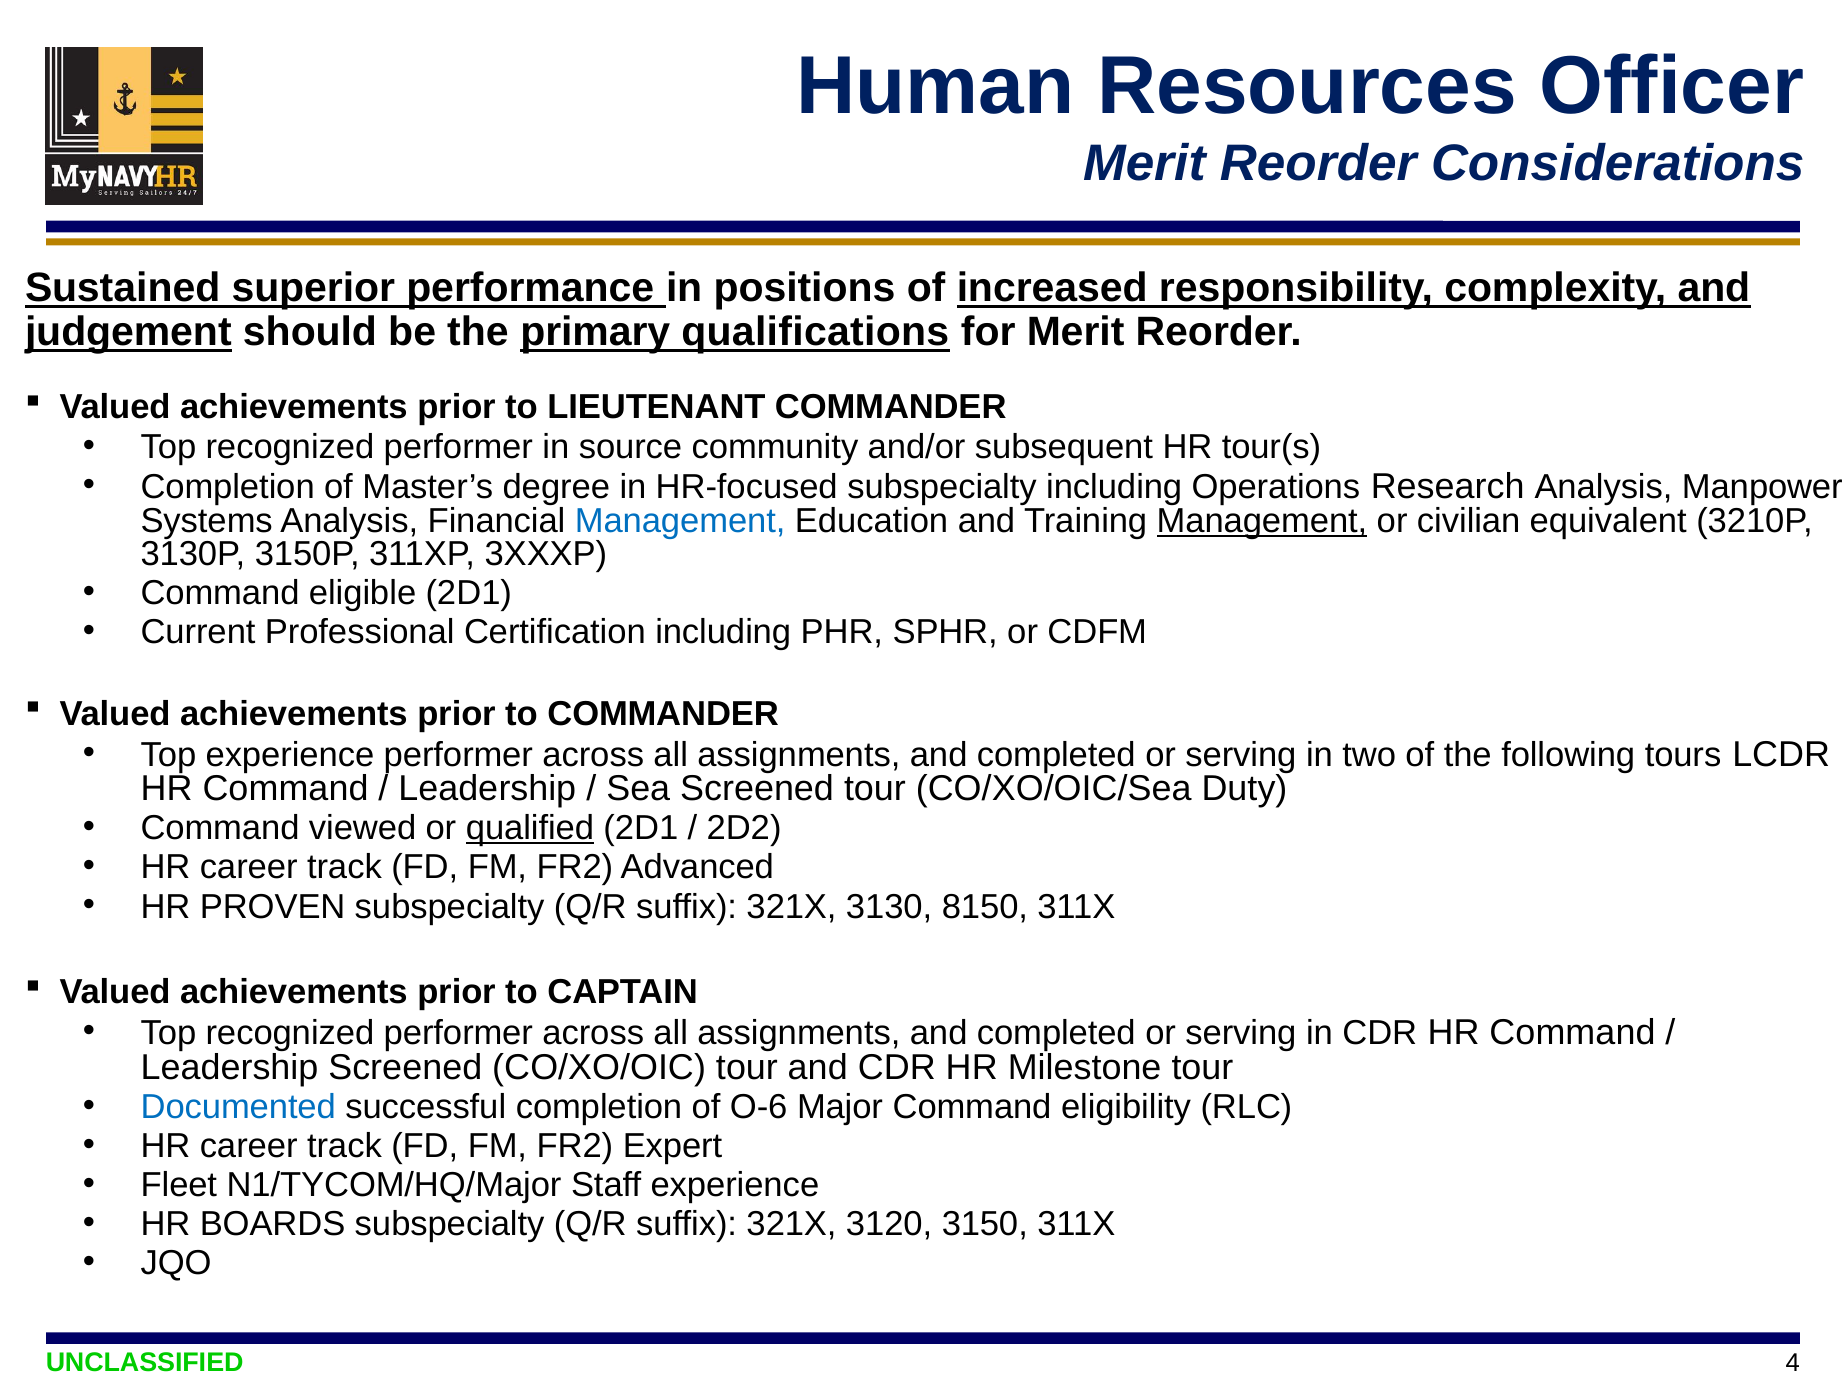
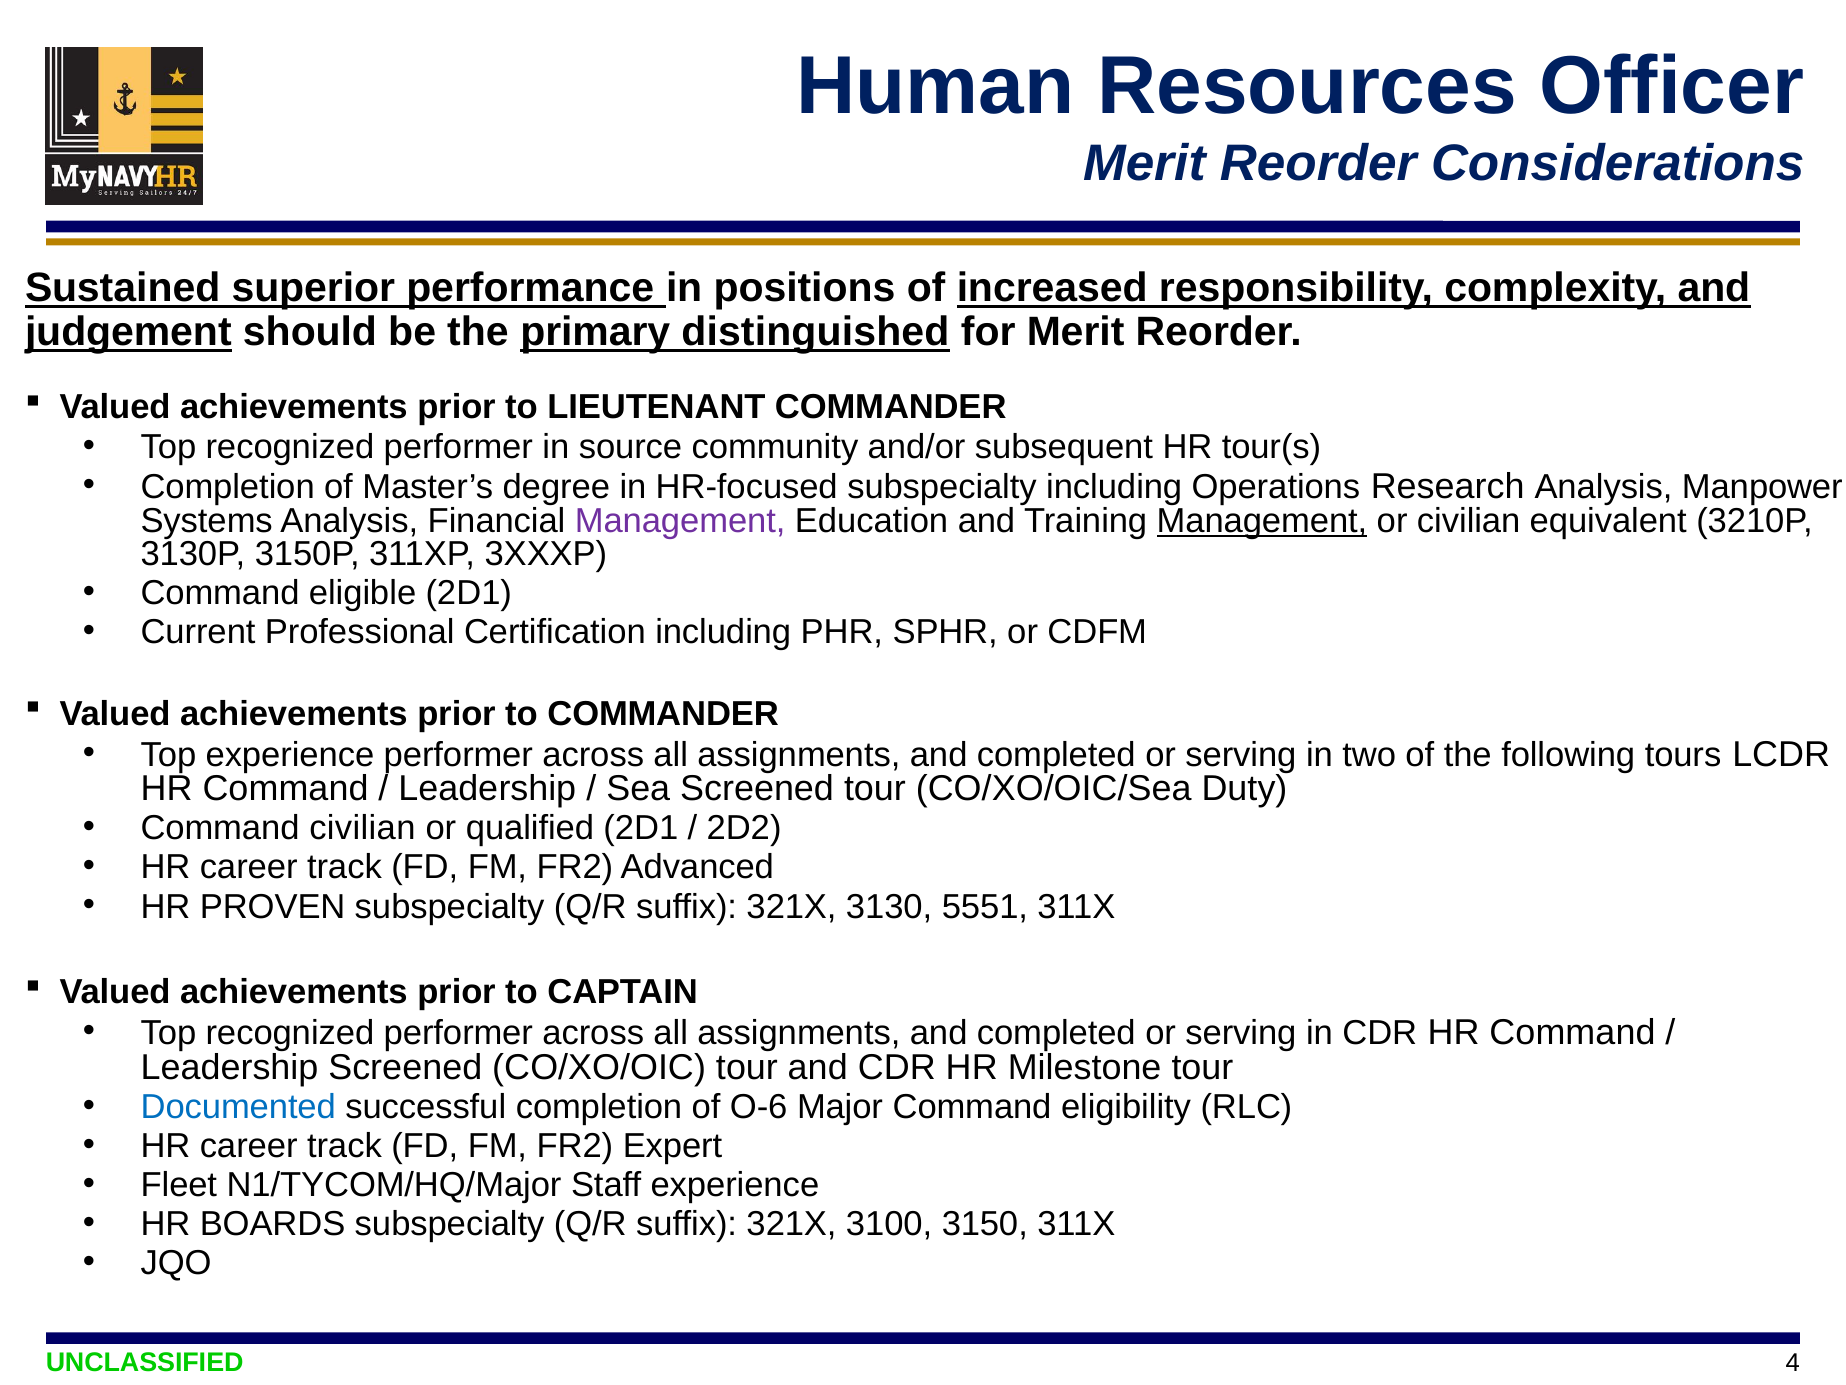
qualifications: qualifications -> distinguished (815, 332)
Management colour: blue -> purple (680, 521)
Command viewed: viewed -> civilian (362, 828)
qualified underline: present -> none (530, 828)
8150: 8150 -> 5551 (985, 906)
3120: 3120 -> 3100 (889, 1224)
